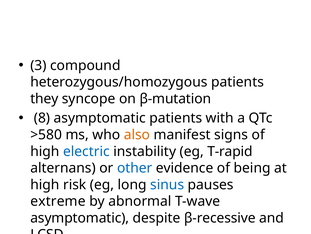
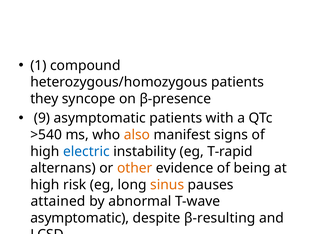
3: 3 -> 1 (38, 65)
β-mutation: β-mutation -> β-presence (175, 98)
8: 8 -> 9 (42, 118)
>580: >580 -> >540 (46, 134)
other colour: blue -> orange (135, 168)
sinus colour: blue -> orange (167, 184)
extreme: extreme -> attained (58, 201)
β-recessive: β-recessive -> β-resulting (220, 217)
